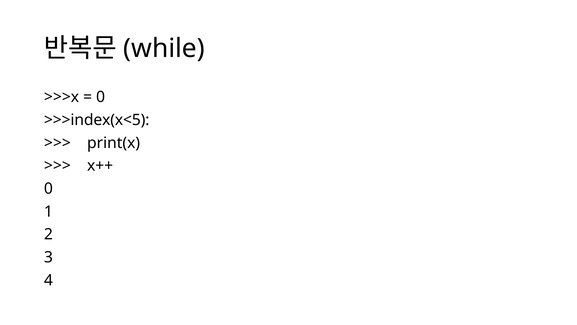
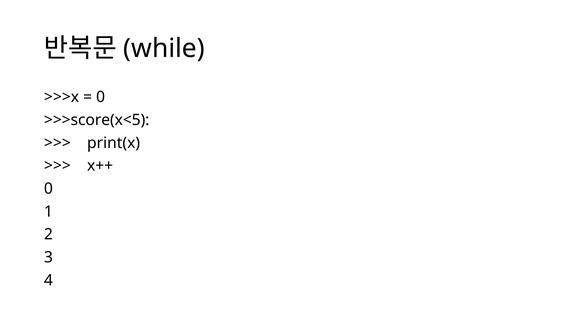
>>>index(x<5: >>>index(x<5 -> >>>score(x<5 (97, 120)
